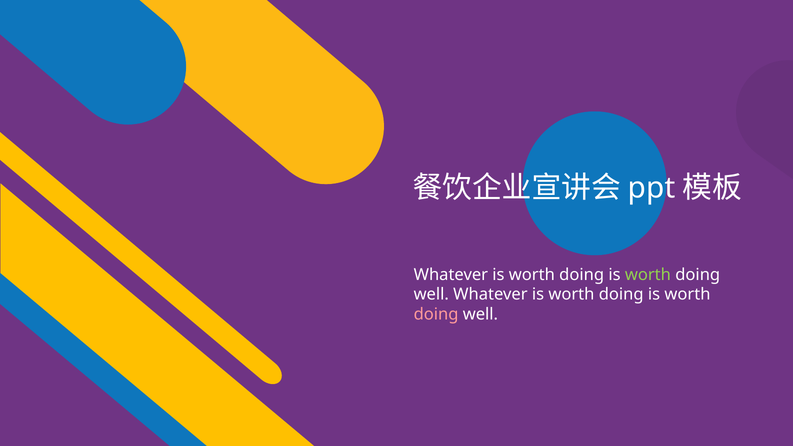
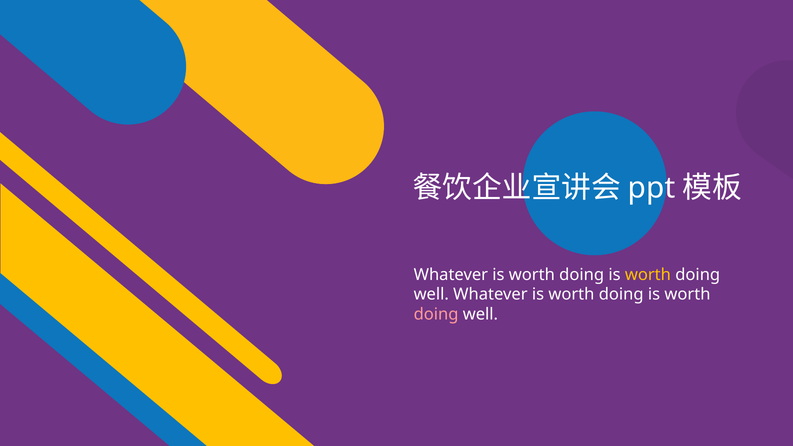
worth colour: light green -> yellow (648, 275)
